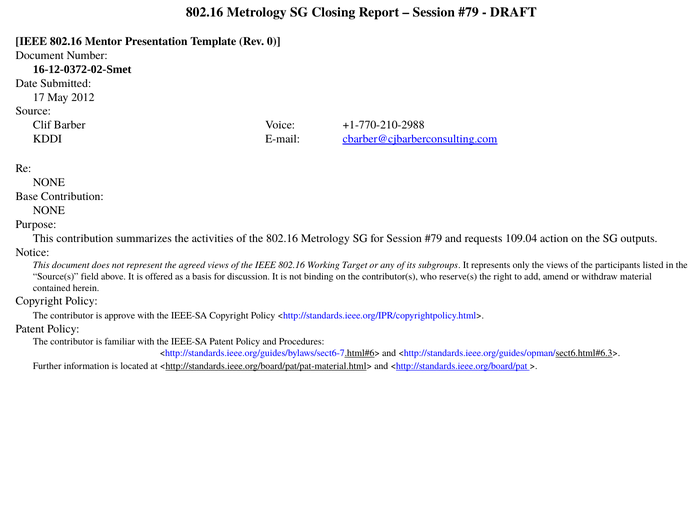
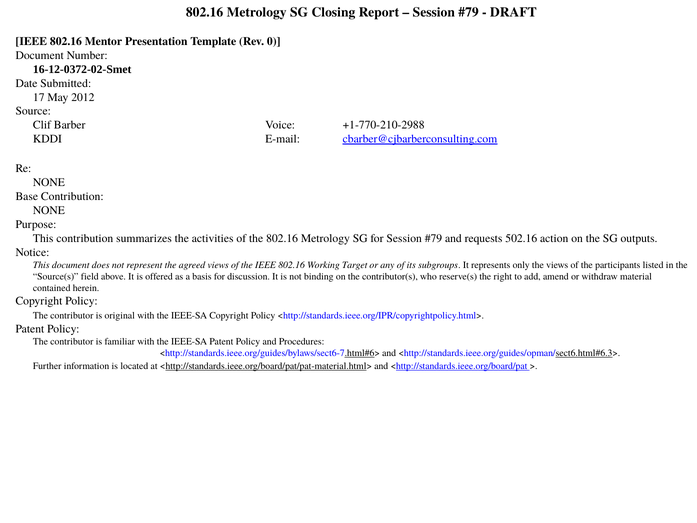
109.04: 109.04 -> 502.16 (521, 238)
approve: approve -> original (120, 316)
